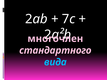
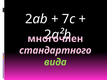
вида colour: light blue -> light green (55, 62)
